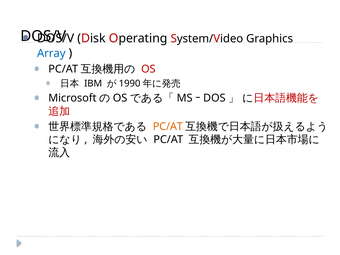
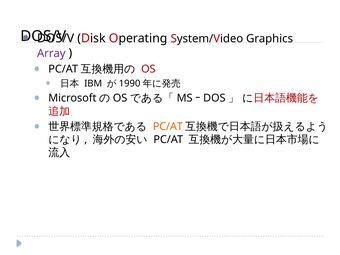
Array colour: blue -> purple (51, 53)
